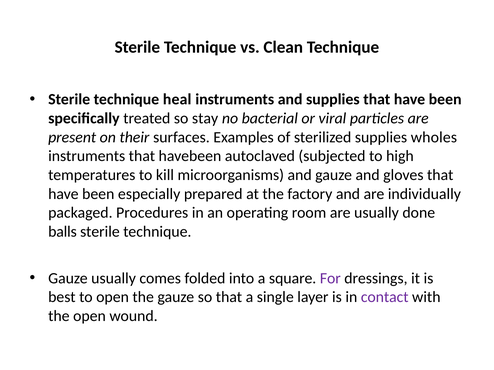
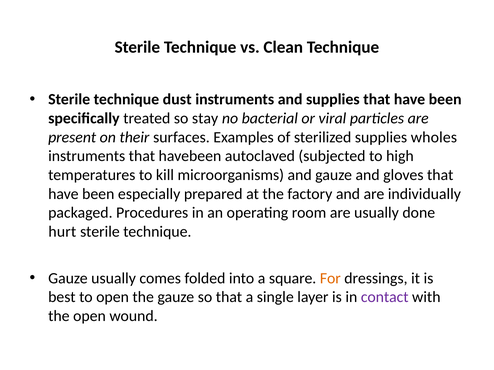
heal: heal -> dust (177, 99)
balls: balls -> hurt (62, 232)
For colour: purple -> orange (330, 279)
